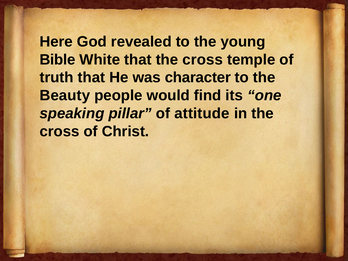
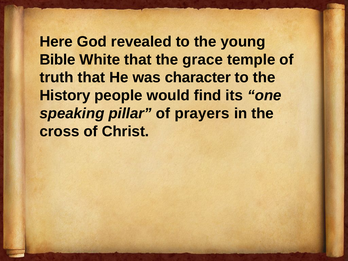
that the cross: cross -> grace (203, 60)
Beauty: Beauty -> History (65, 95)
attitude: attitude -> prayers (202, 113)
